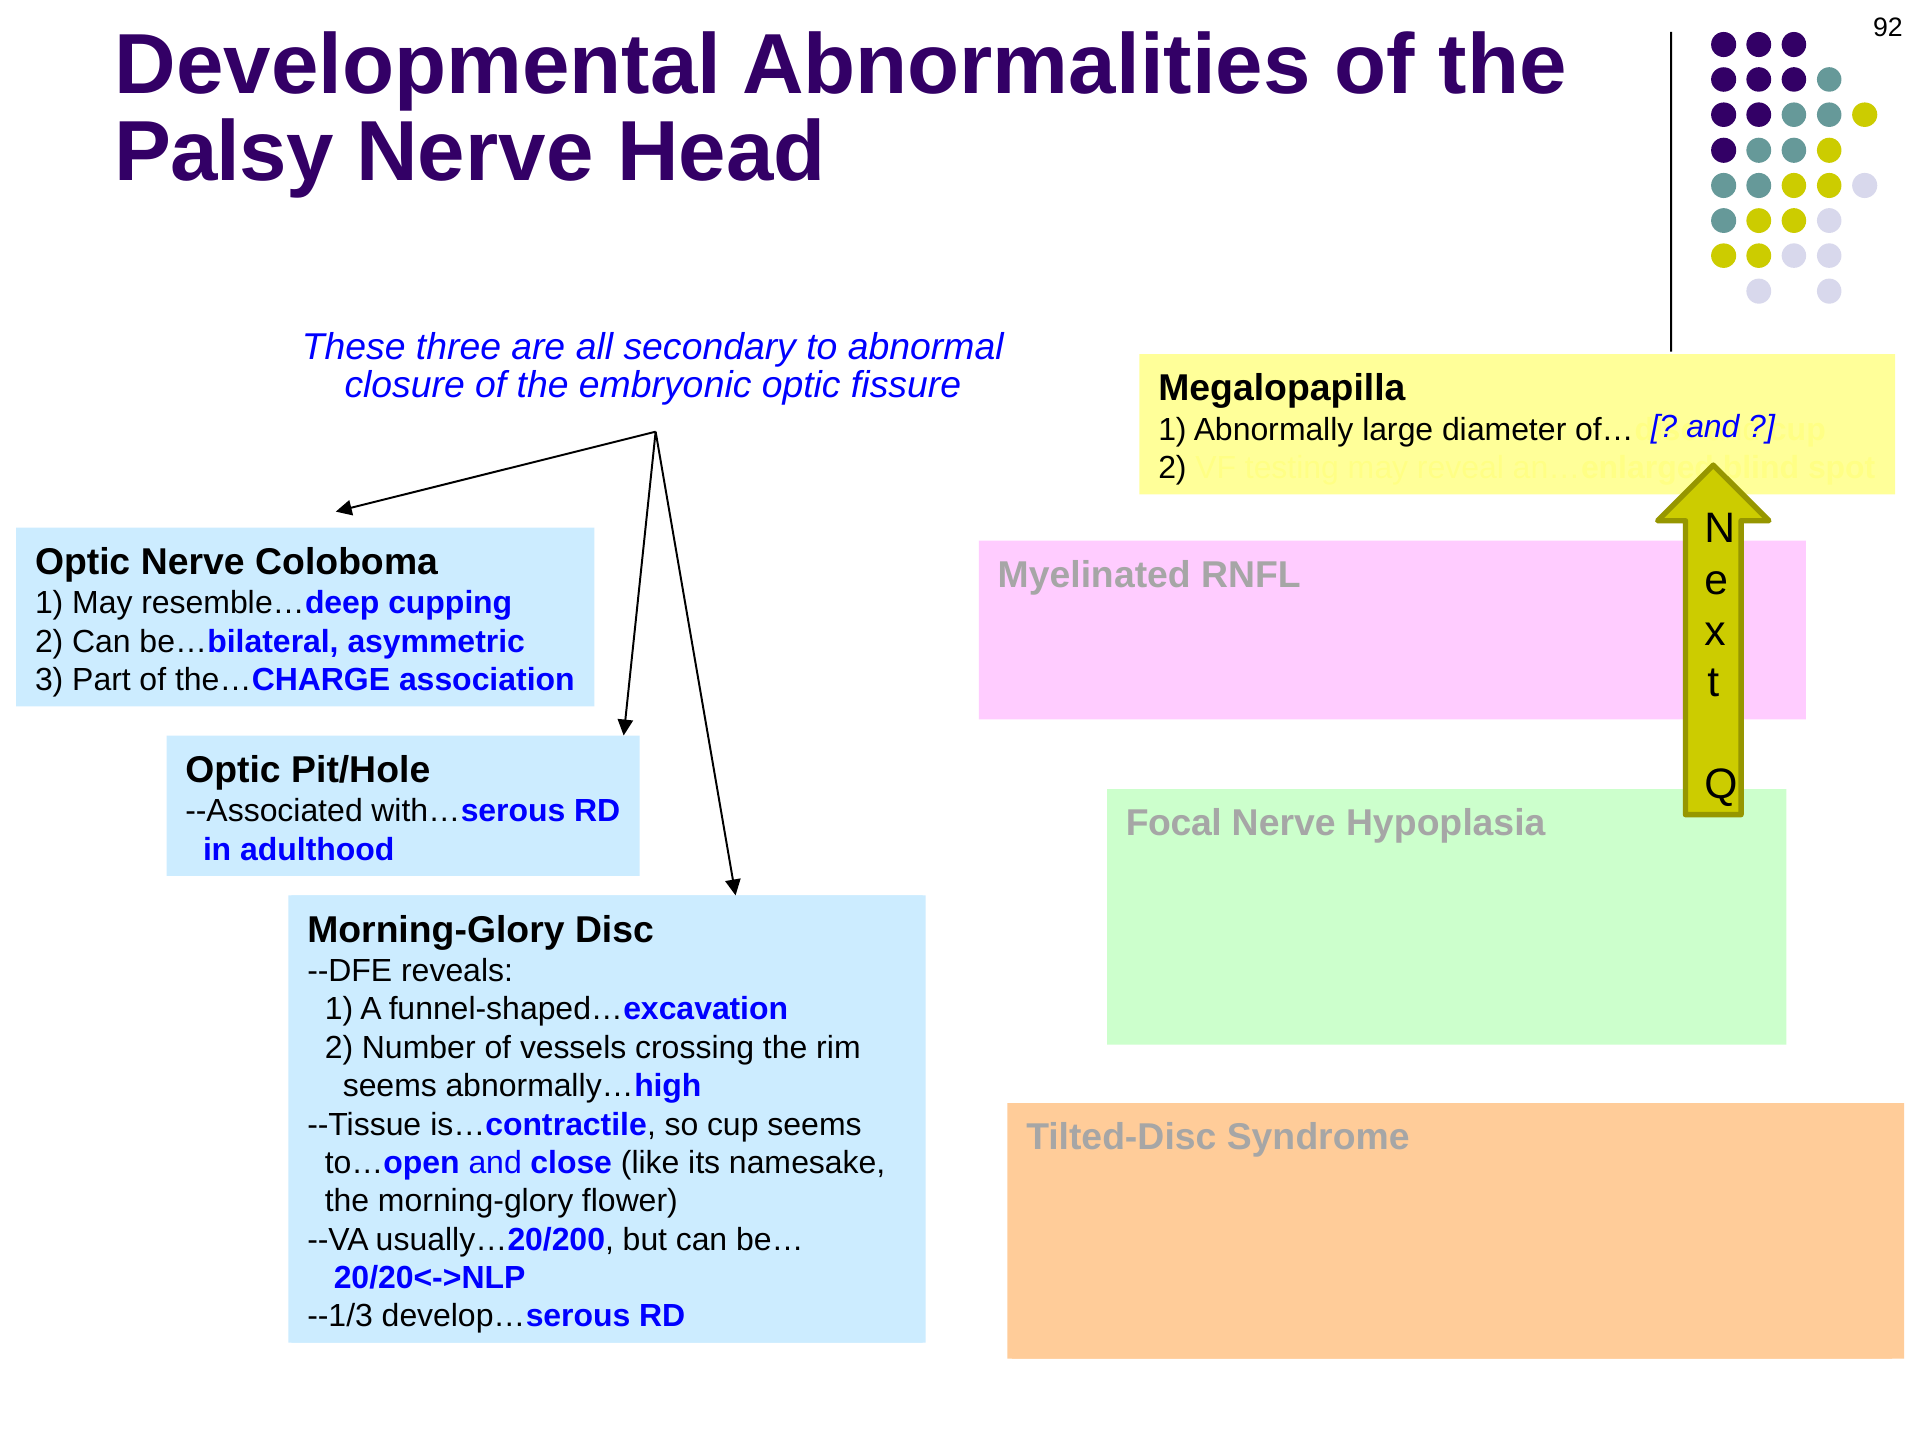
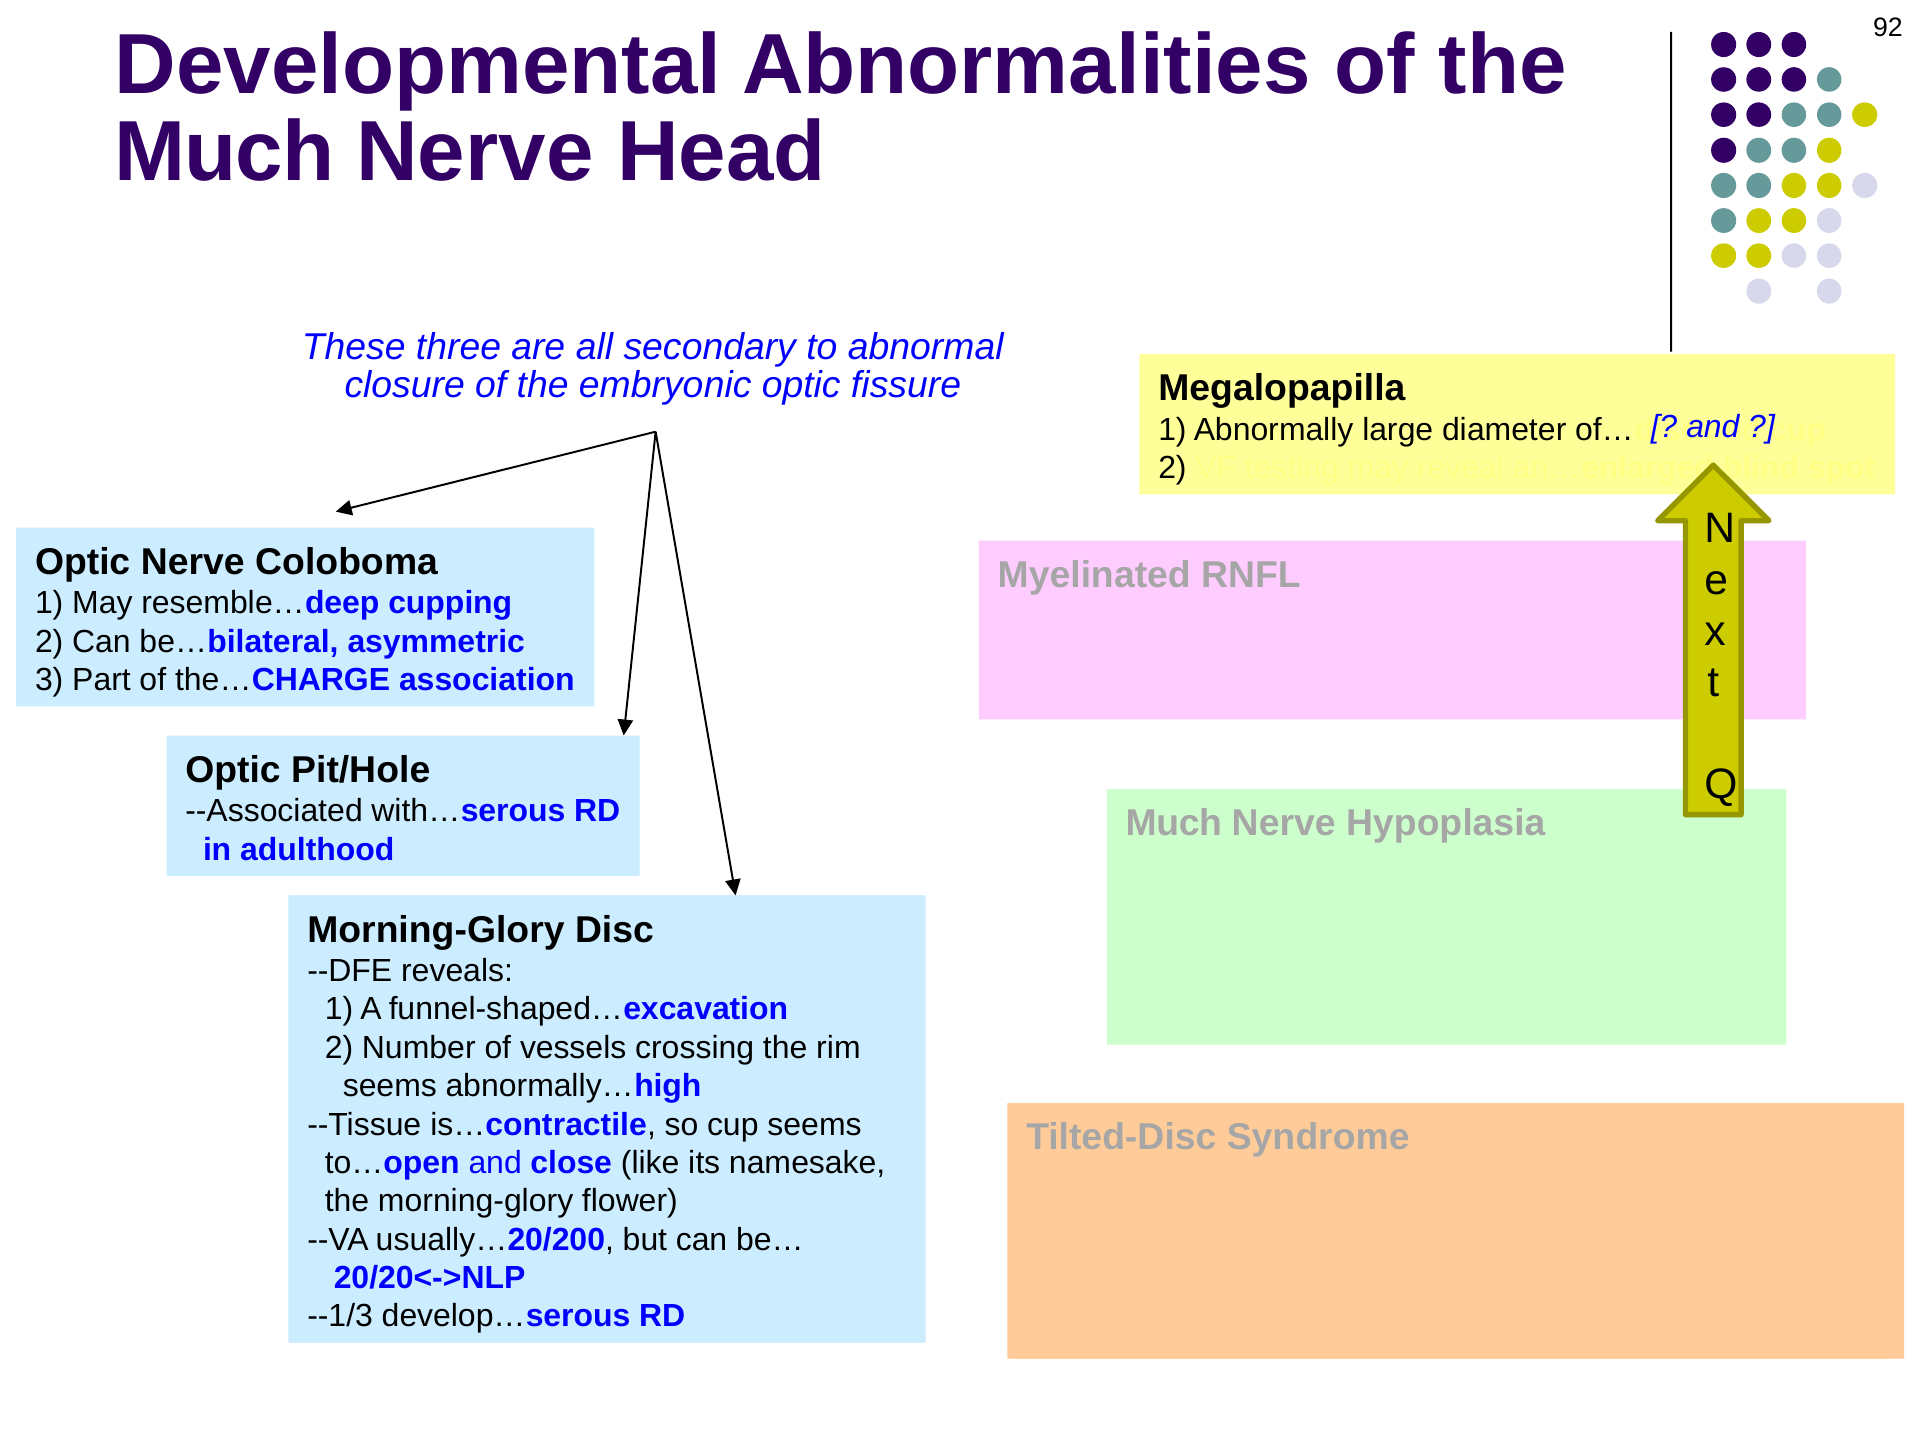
Palsy: Palsy -> Much (224, 153)
Focal: Focal -> Much (1174, 824)
